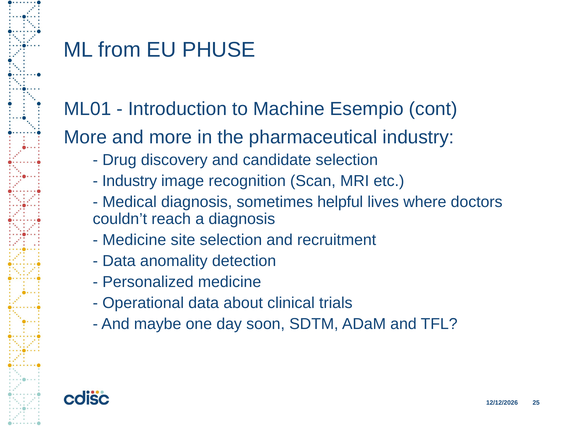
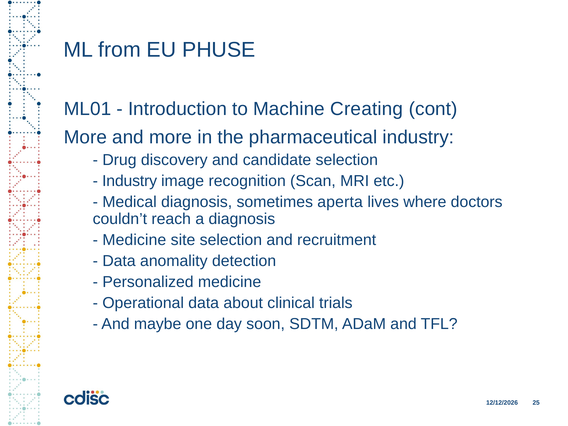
Esempio: Esempio -> Creating (367, 109)
helpful: helpful -> aperta (340, 202)
